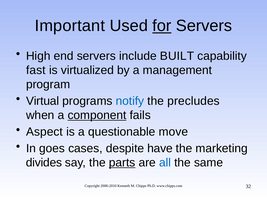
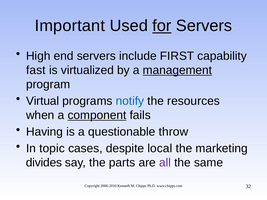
BUILT: BUILT -> FIRST (177, 56)
management underline: none -> present (177, 70)
precludes: precludes -> resources (194, 101)
Aspect: Aspect -> Having (44, 132)
move: move -> throw (173, 132)
goes: goes -> topic (52, 149)
have: have -> local (160, 149)
parts underline: present -> none (122, 163)
all colour: blue -> purple (165, 163)
